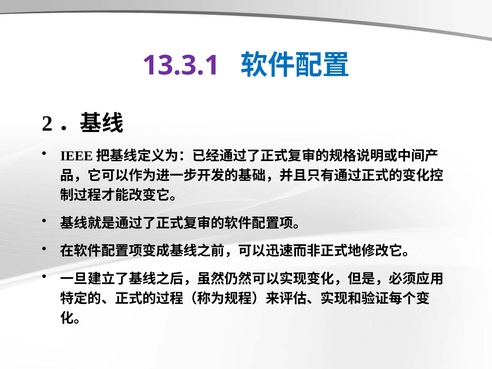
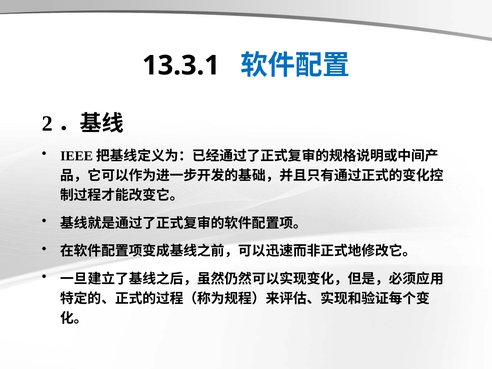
13.3.1 colour: purple -> black (181, 65)
